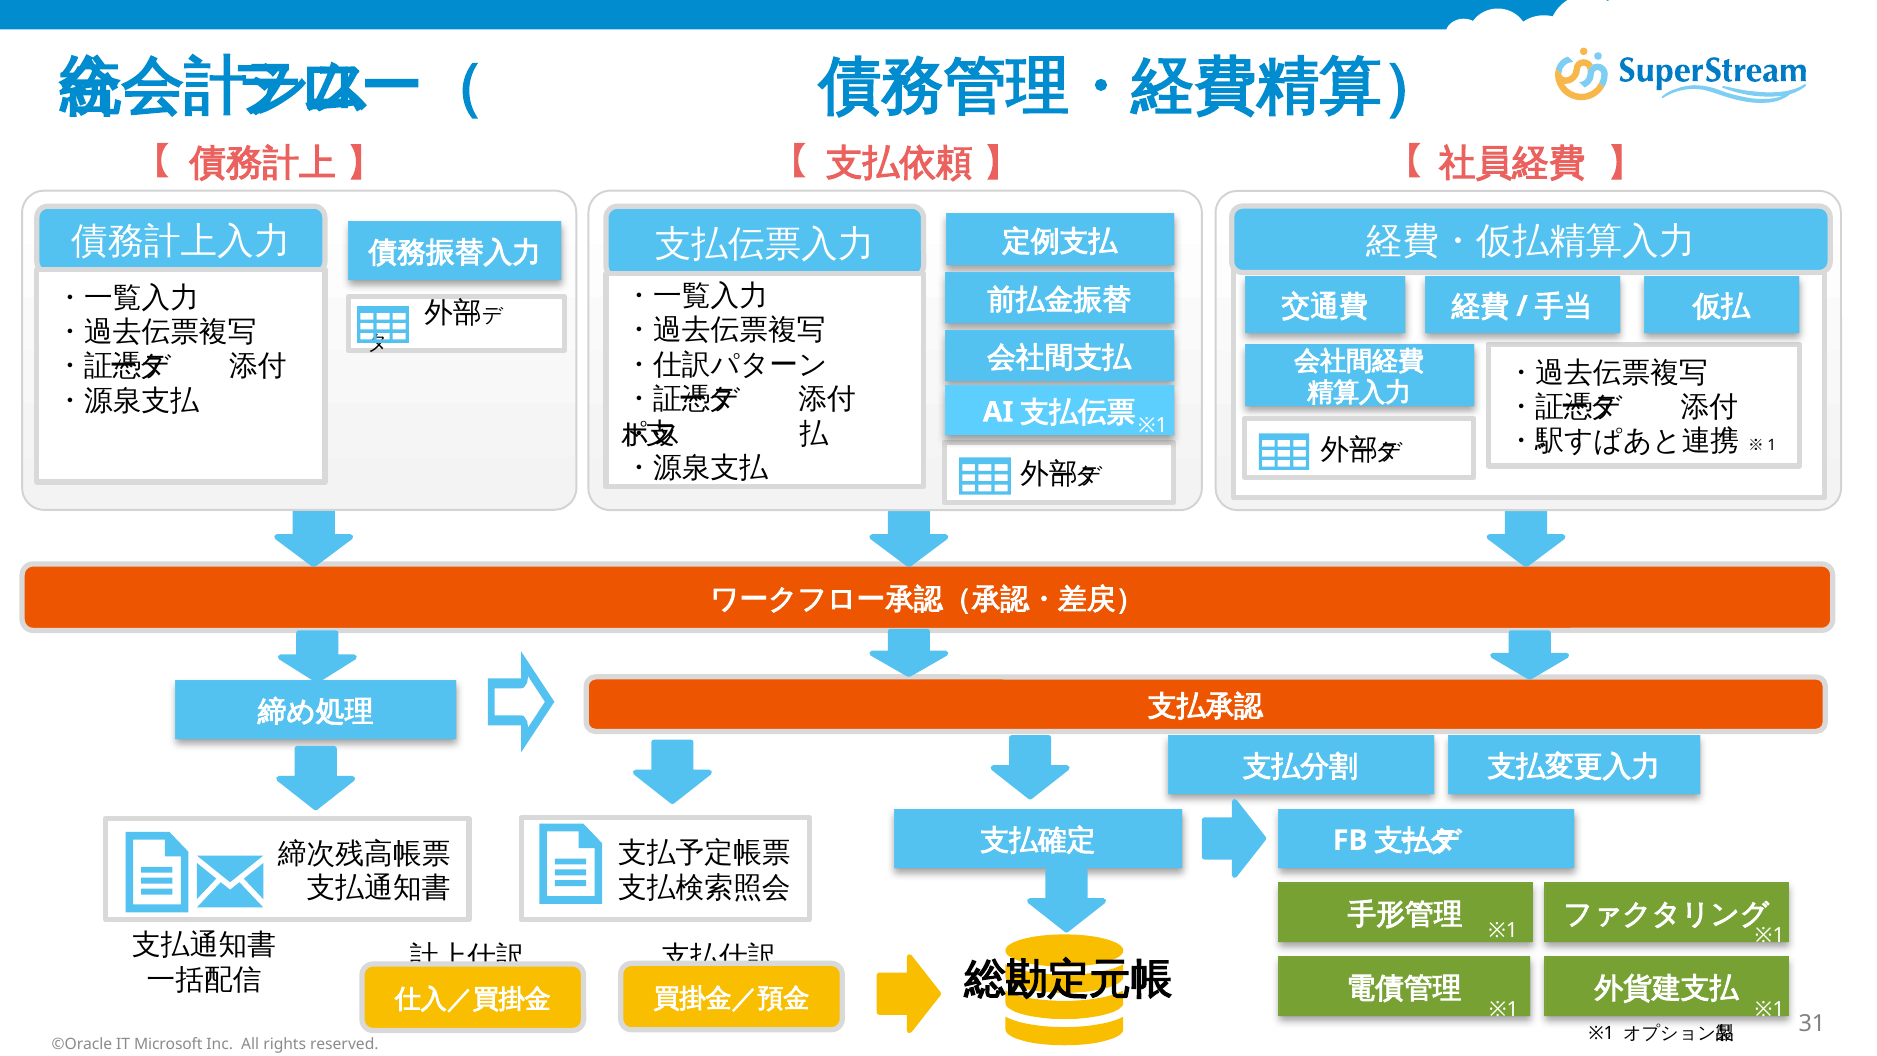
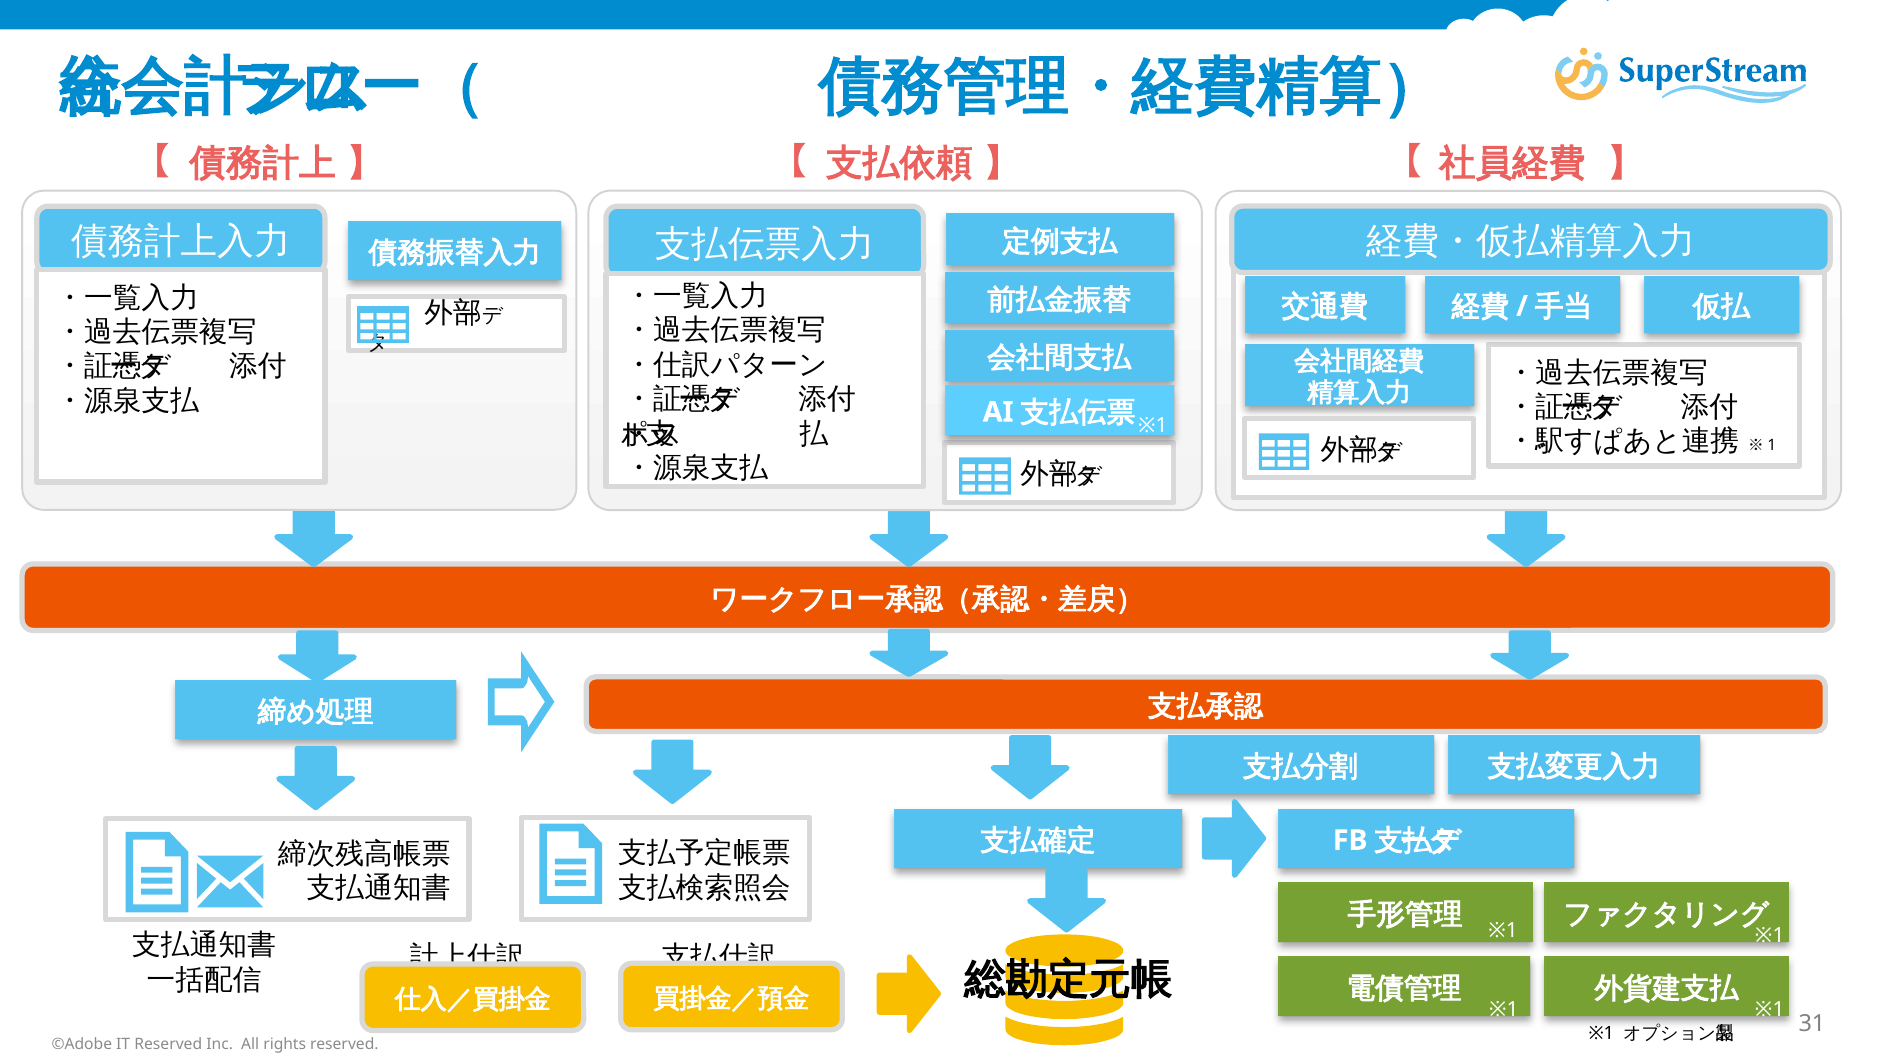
©Oracle: ©Oracle -> ©Adobe (82, 1044)
IT Microsoft: Microsoft -> Reserved (168, 1044)
